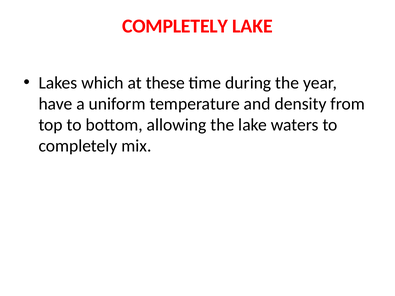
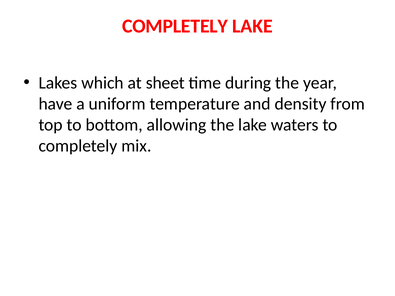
these: these -> sheet (165, 83)
